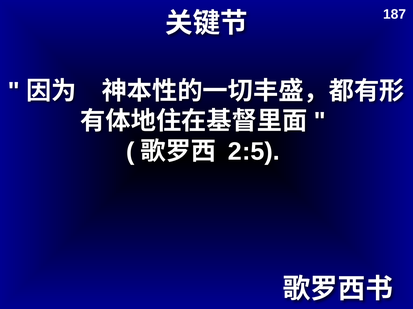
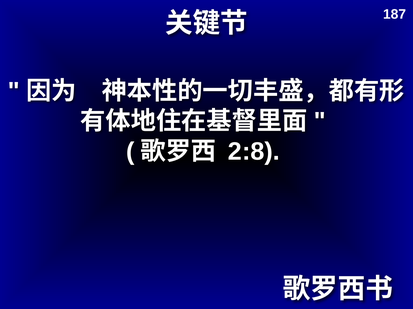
2:5: 2:5 -> 2:8 (254, 152)
